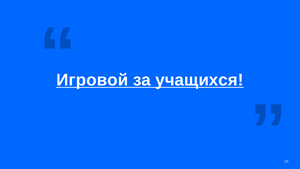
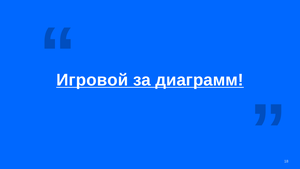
учащихся: учащихся -> диаграмм (199, 80)
